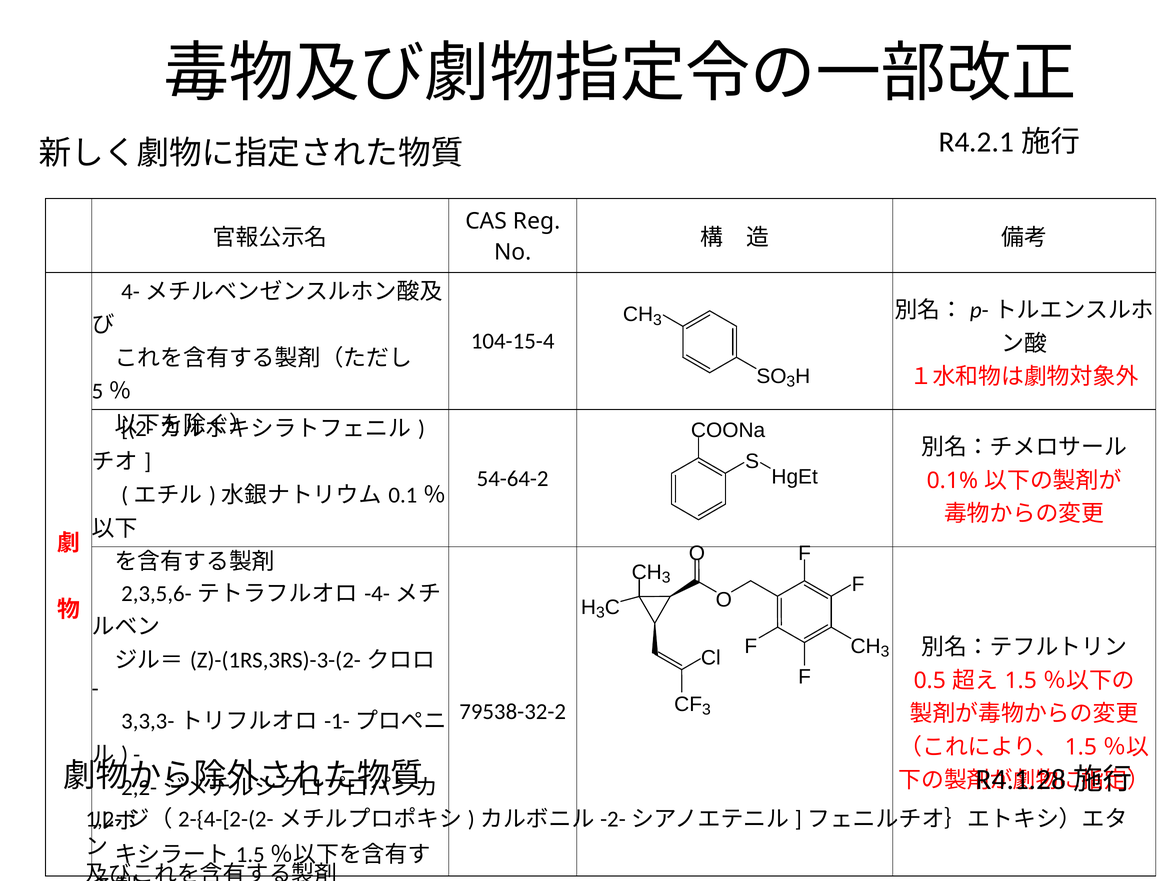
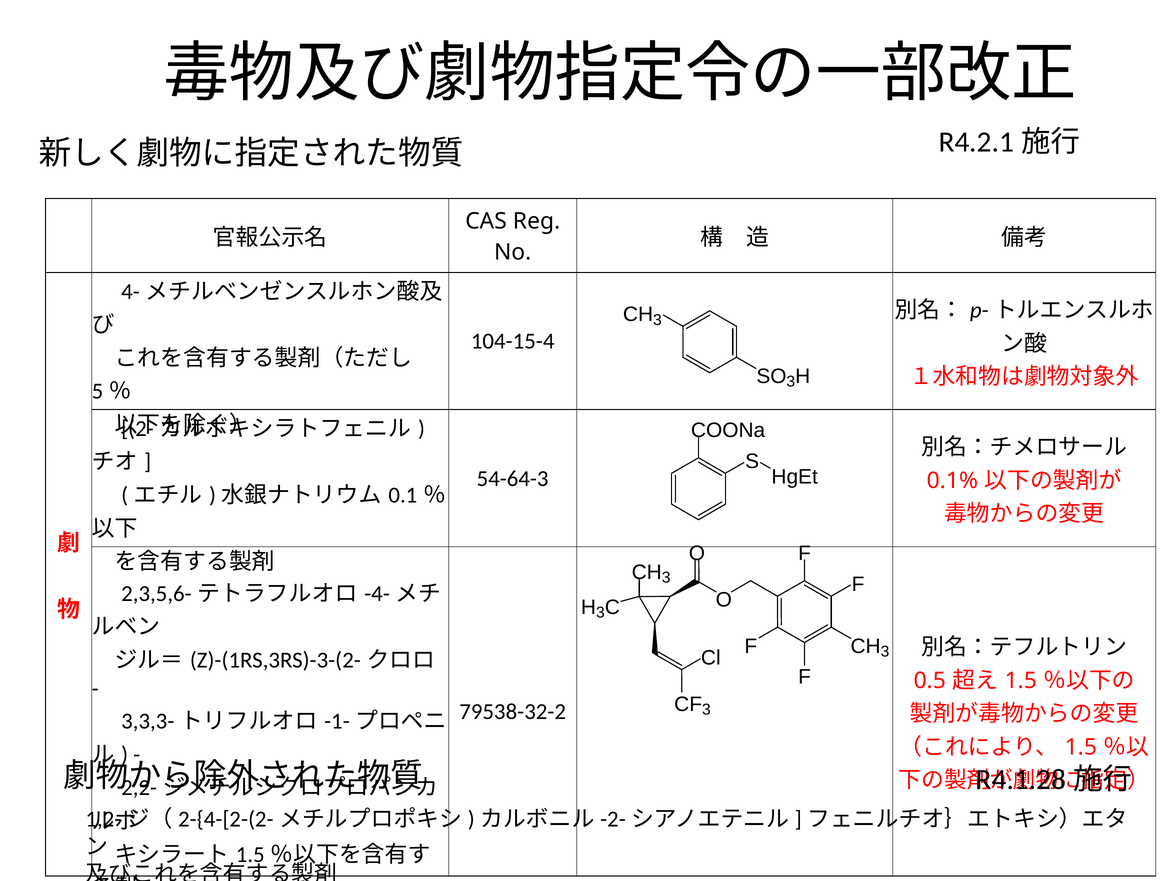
54-64-2: 54-64-2 -> 54-64-3 (513, 479)
